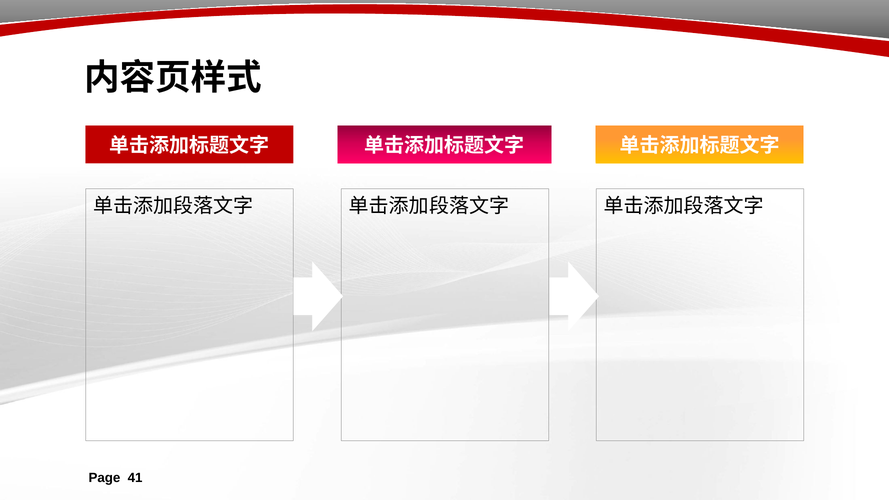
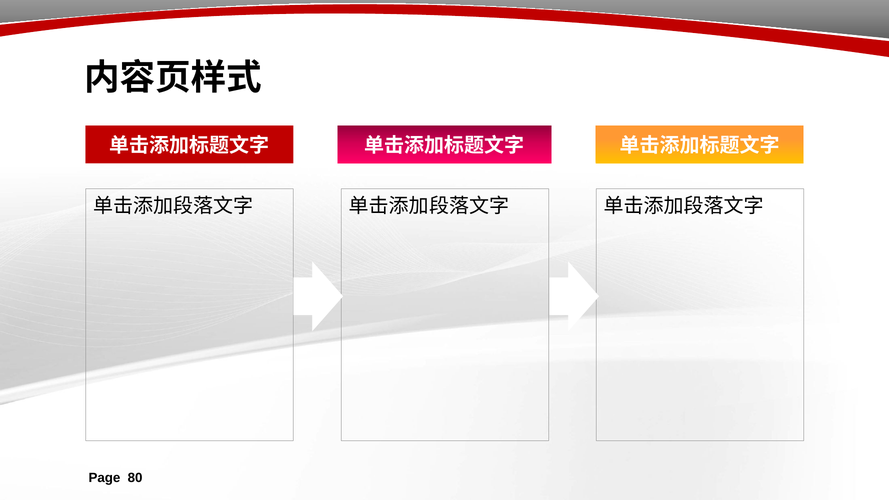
41: 41 -> 80 (135, 478)
